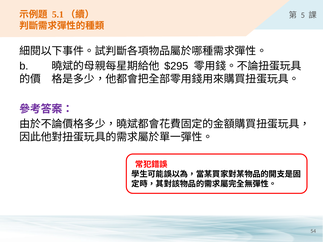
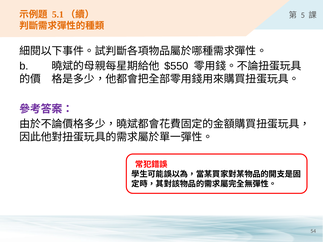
$295: $295 -> $550 (176, 66)
